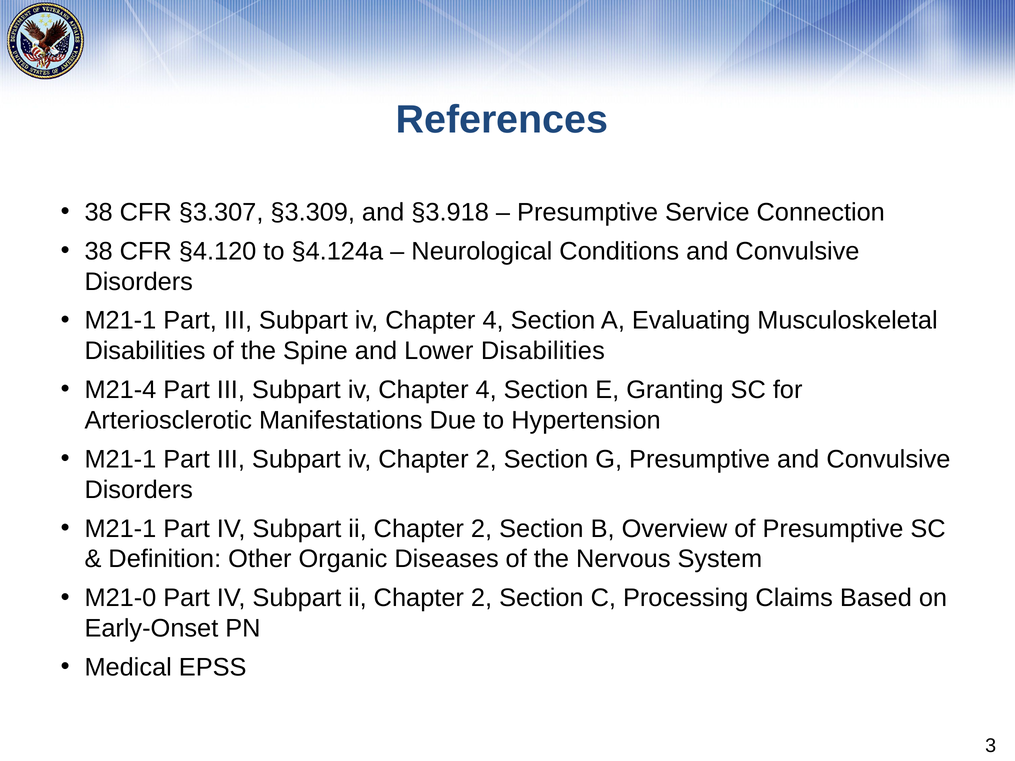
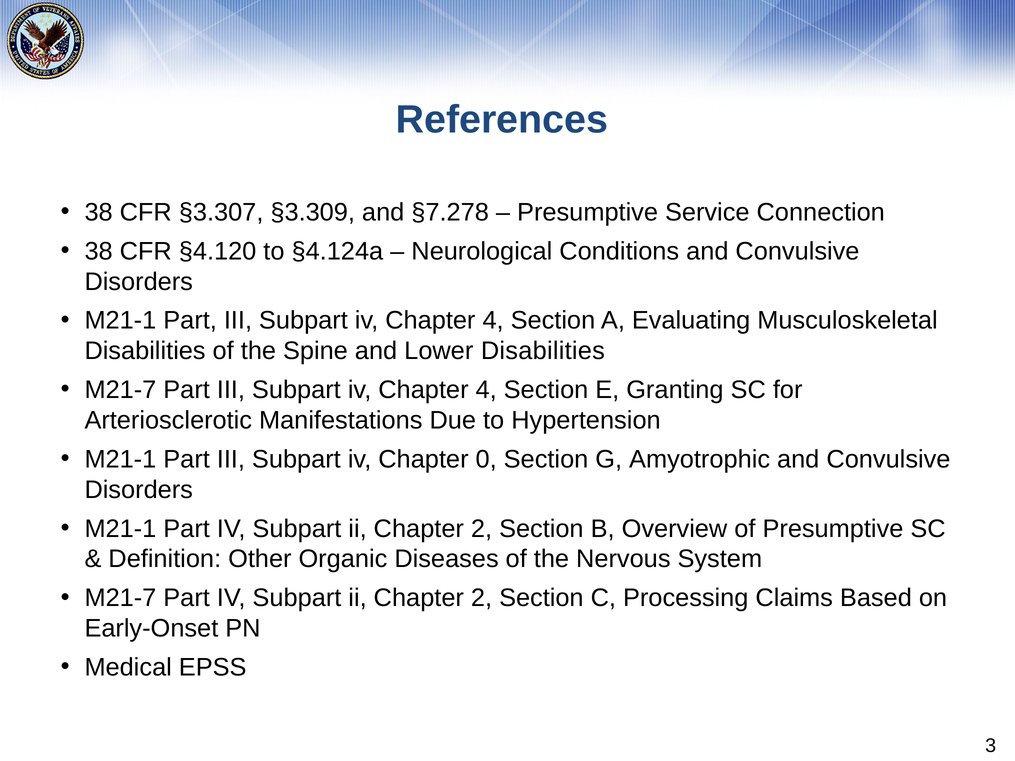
§3.918: §3.918 -> §7.278 (450, 212)
M21-4: M21-4 -> M21-7 (120, 390)
iv Chapter 2: 2 -> 0 (486, 459)
G Presumptive: Presumptive -> Amyotrophic (700, 459)
M21-0: M21-0 -> M21-7 (120, 598)
